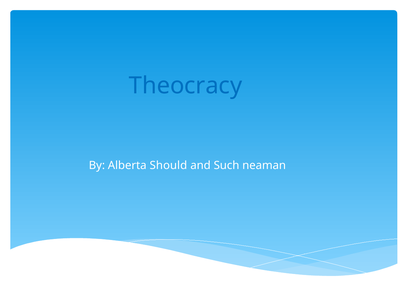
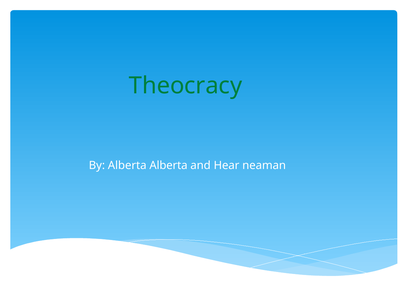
Theocracy colour: blue -> green (186, 86)
Alberta Should: Should -> Alberta (168, 166)
Such: Such -> Hear (227, 166)
